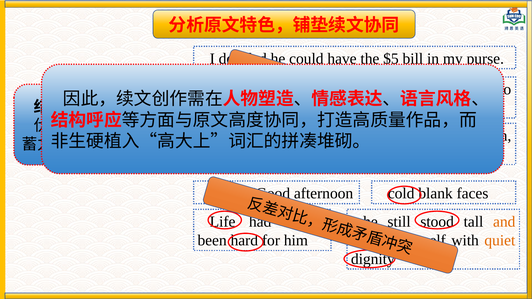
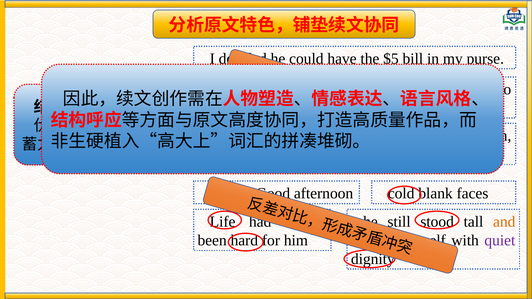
quiet colour: orange -> purple (500, 241)
